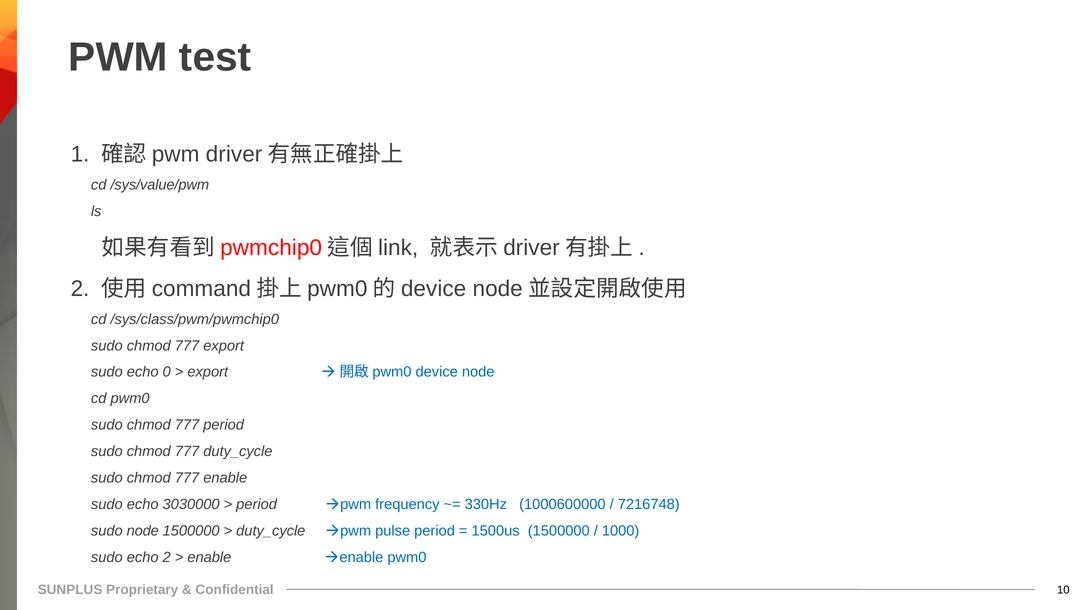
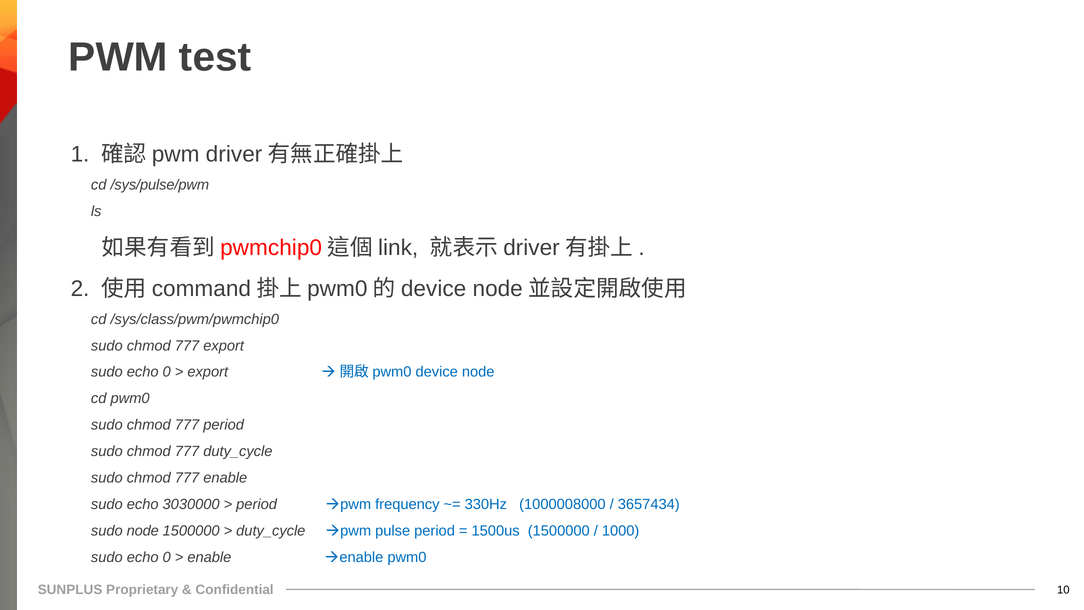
/sys/value/pwm: /sys/value/pwm -> /sys/pulse/pwm (160, 185)
1000600000: 1000600000 -> 1000008000 (562, 504)
7216748: 7216748 -> 3657434 (649, 504)
2: 2 -> 0 (167, 557)
